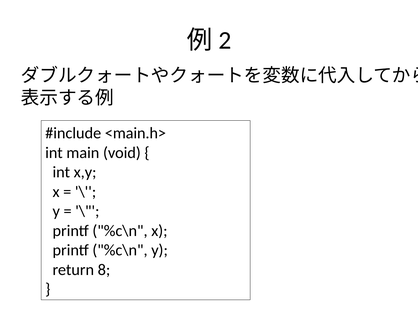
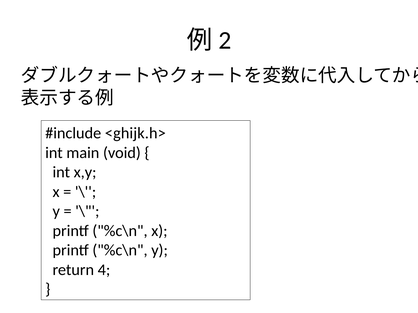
<main.h>: <main.h> -> <ghijk.h> (135, 133)
8: 8 -> 4 (104, 270)
